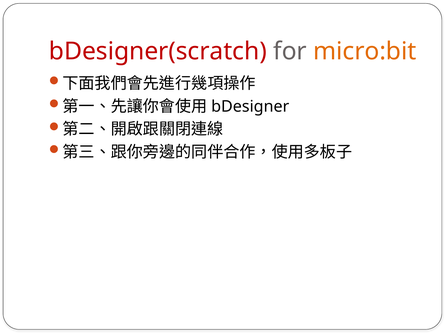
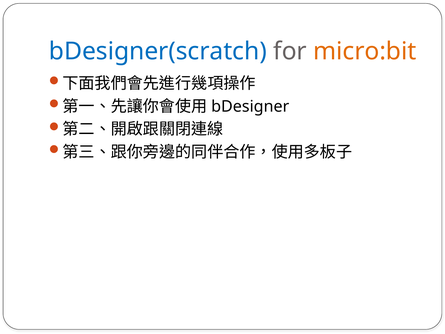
bDesigner(scratch colour: red -> blue (158, 51)
